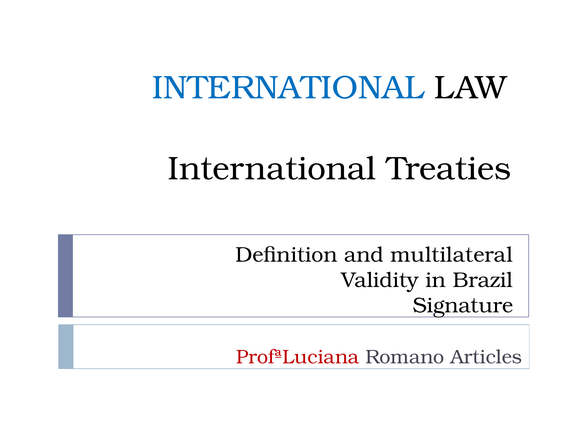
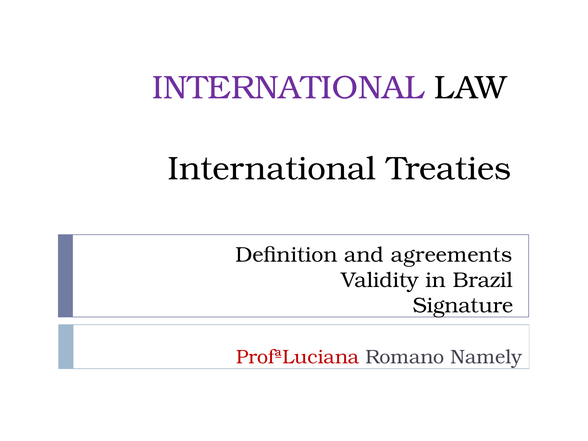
INTERNATIONAL colour: blue -> purple (288, 88)
multilateral: multilateral -> agreements (452, 255)
Articles: Articles -> Namely (486, 357)
